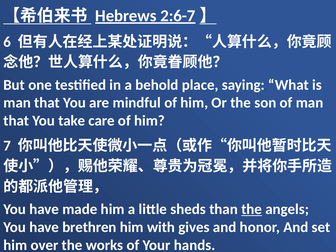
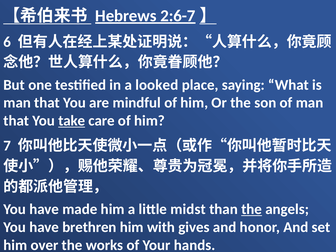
behold: behold -> looked (157, 85)
take underline: none -> present (72, 121)
sheds: sheds -> midst (188, 209)
